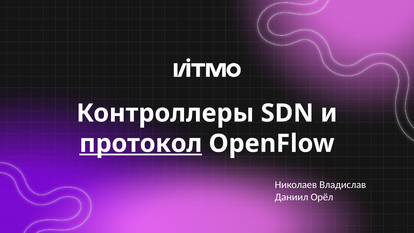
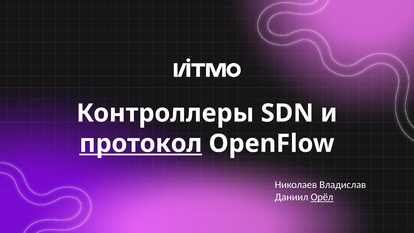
Орёл underline: none -> present (322, 197)
